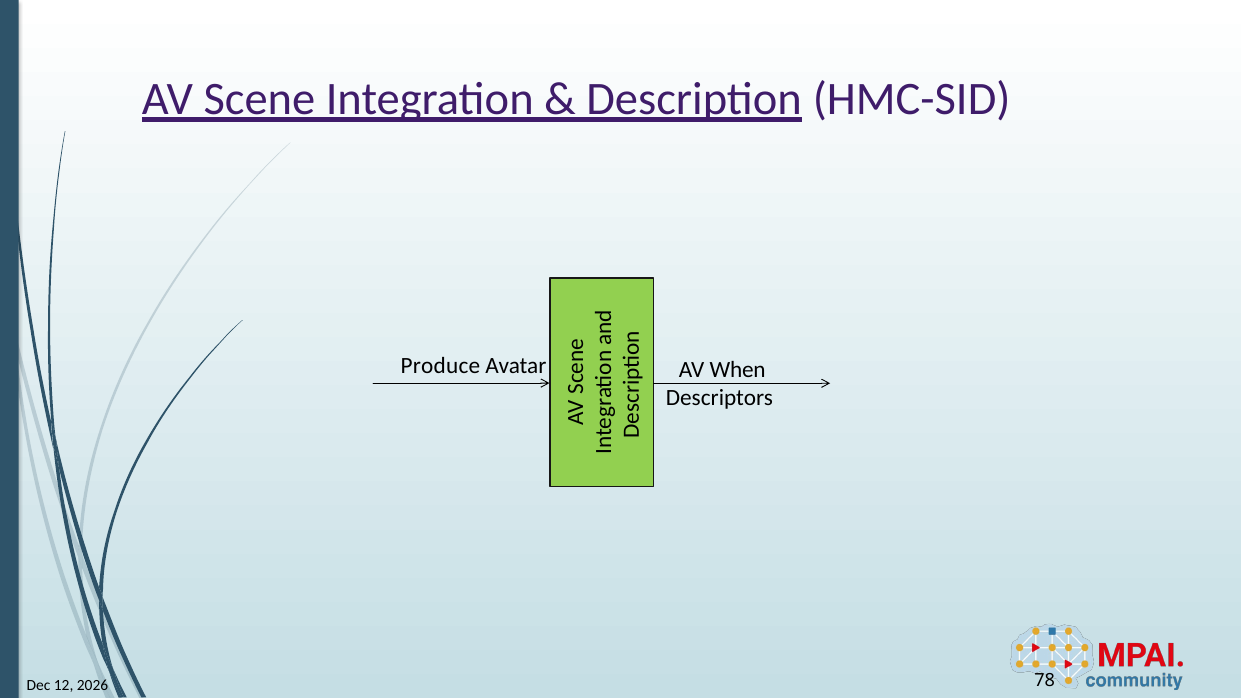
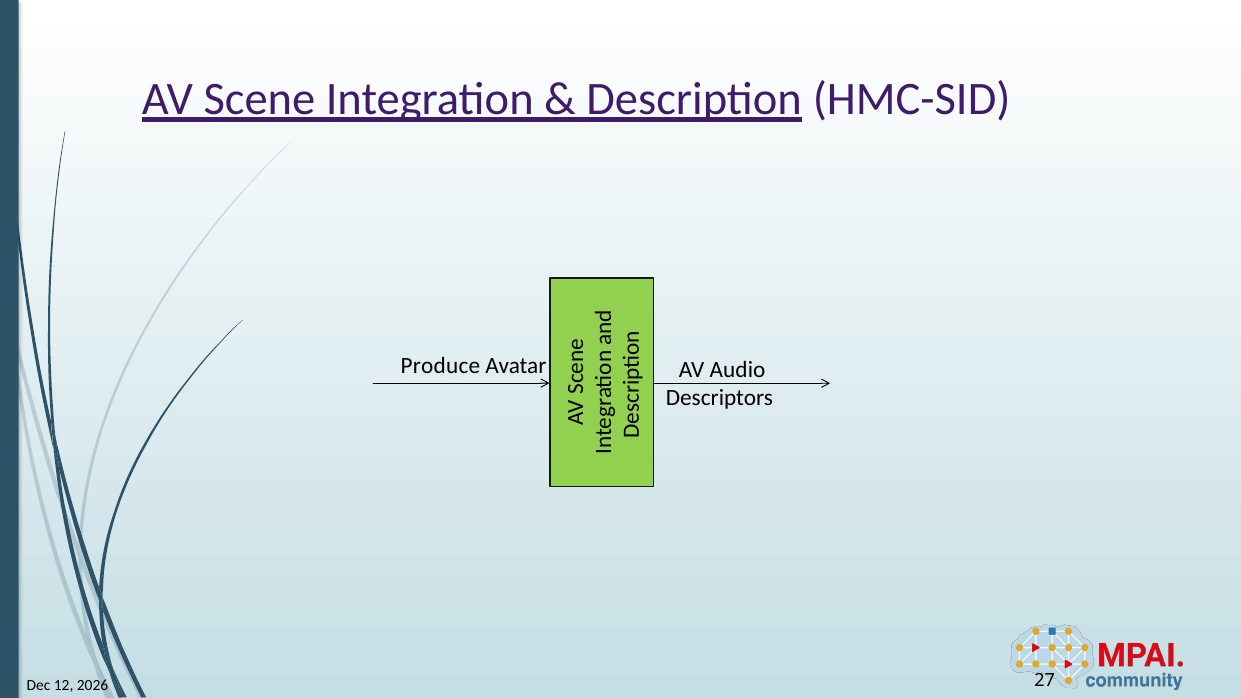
When: When -> Audio (738, 370)
78: 78 -> 27 (1045, 680)
